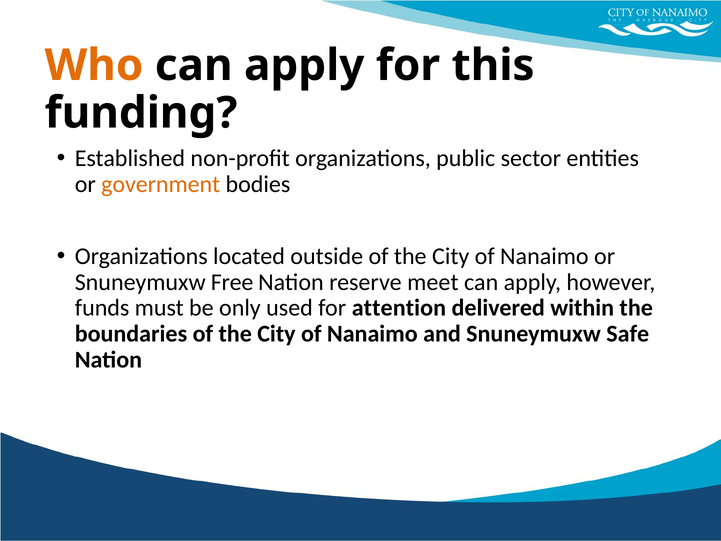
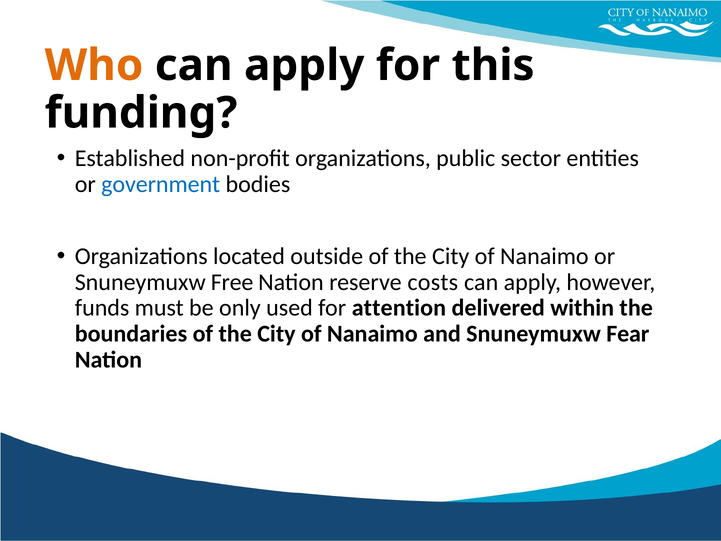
government colour: orange -> blue (161, 184)
meet: meet -> costs (433, 282)
Safe: Safe -> Fear (628, 334)
